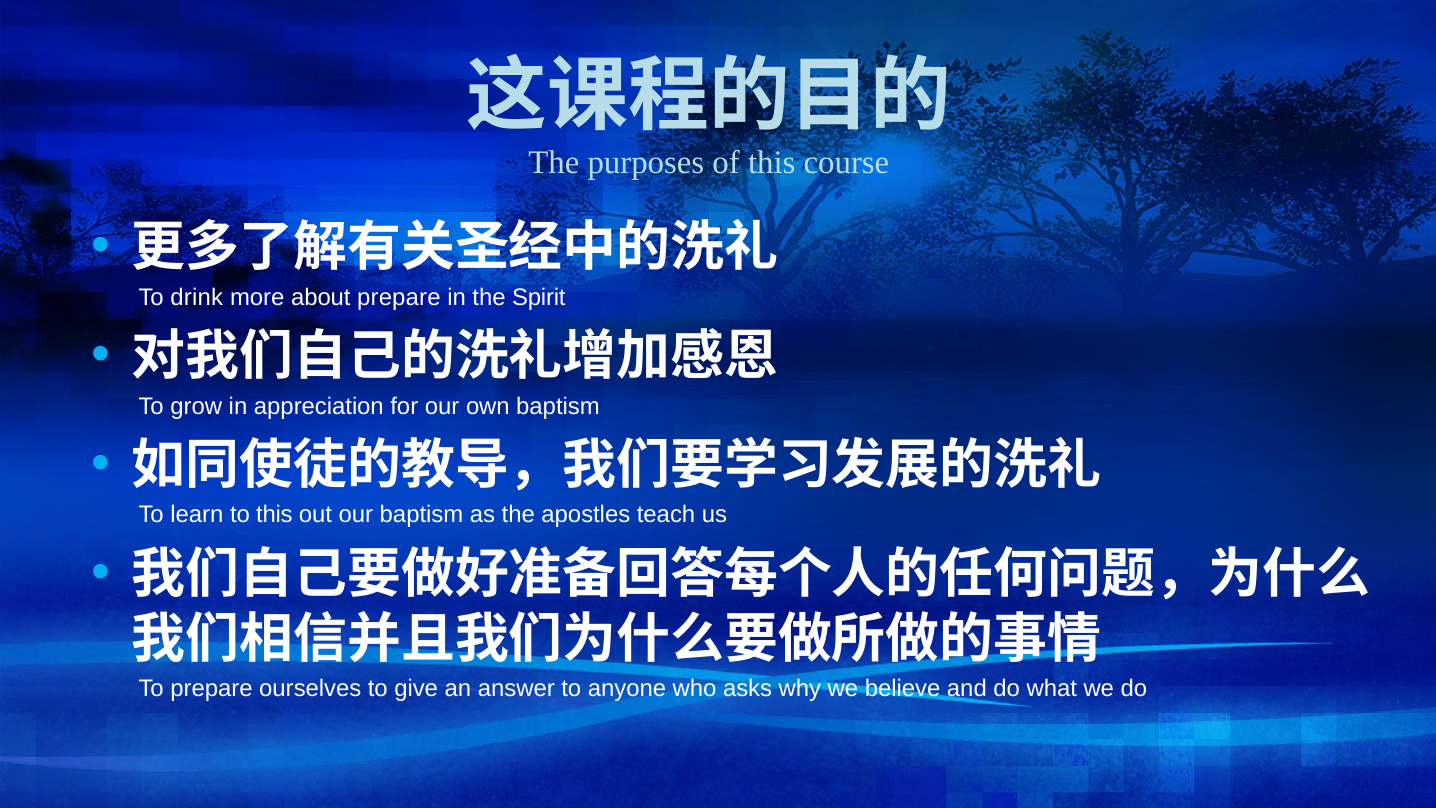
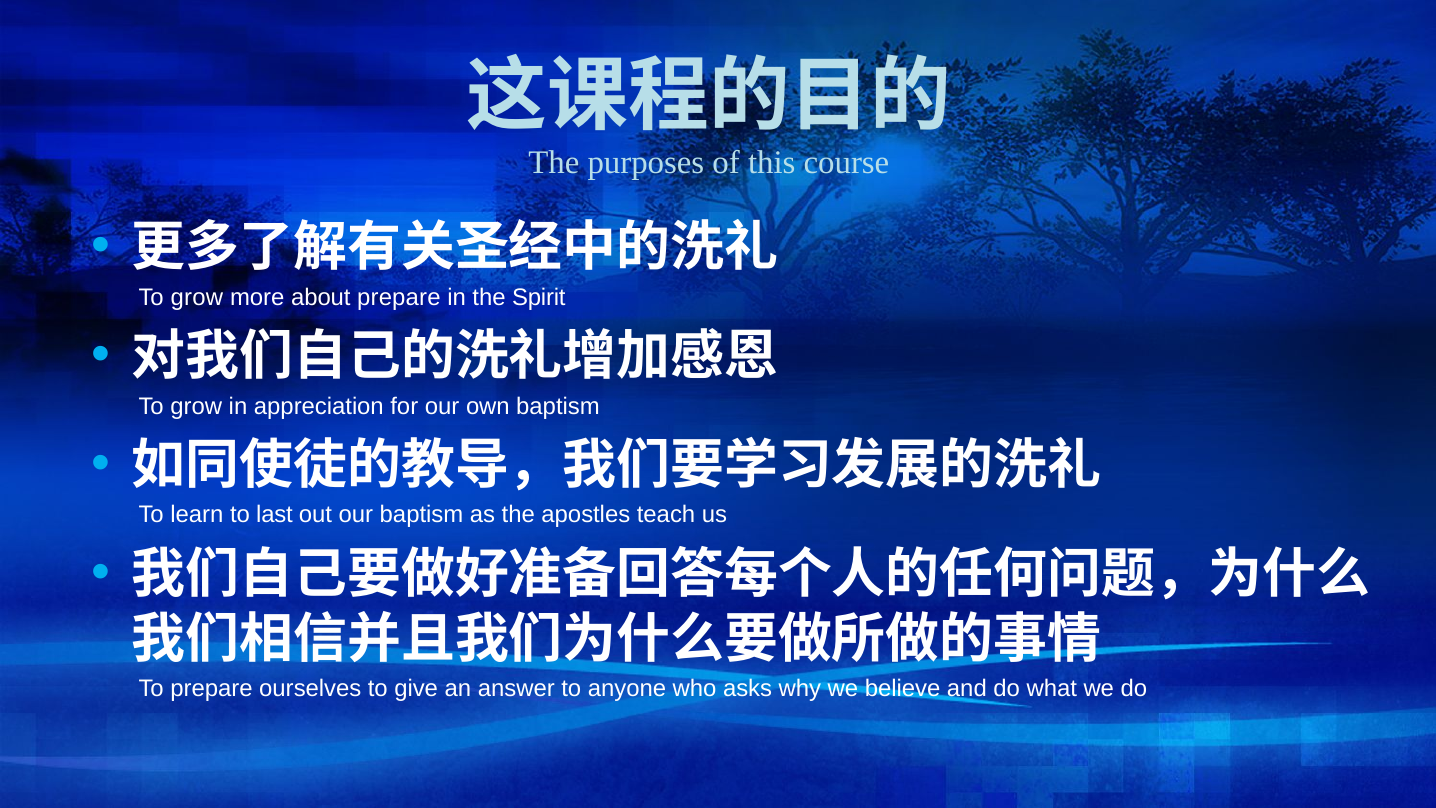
drink: drink -> grow (197, 297)
to this: this -> last (274, 515)
